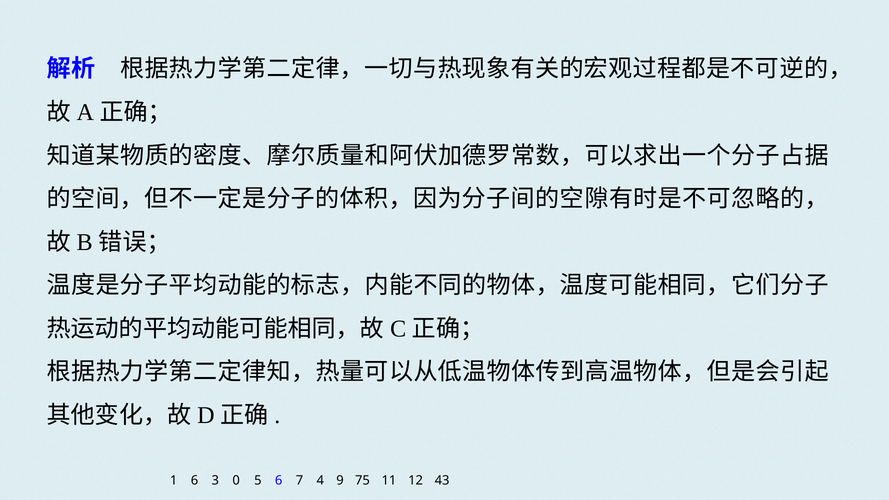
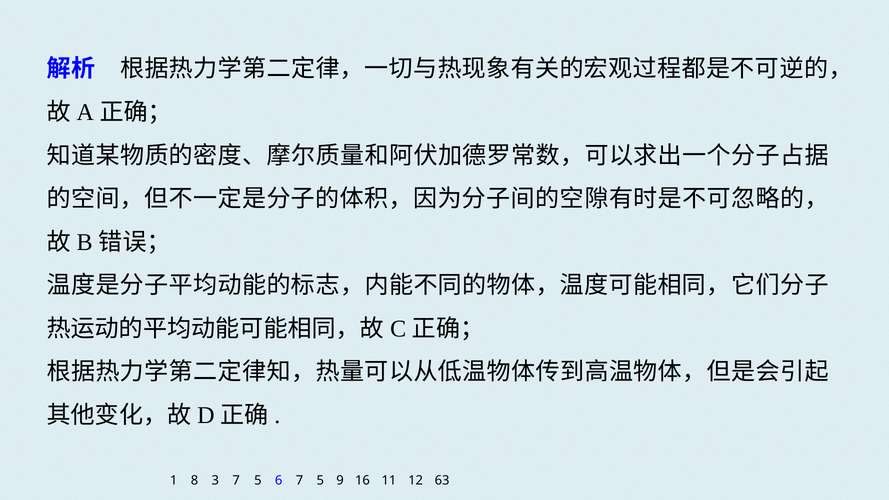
1 6: 6 -> 8 (195, 481)
3 0: 0 -> 7 (236, 481)
6 7 4: 4 -> 5 (320, 481)
75: 75 -> 16 (362, 481)
43: 43 -> 63 (442, 481)
